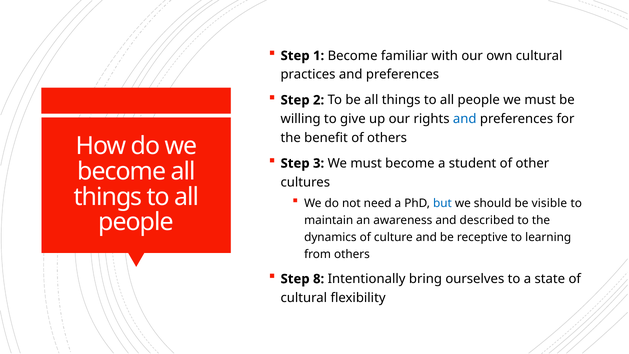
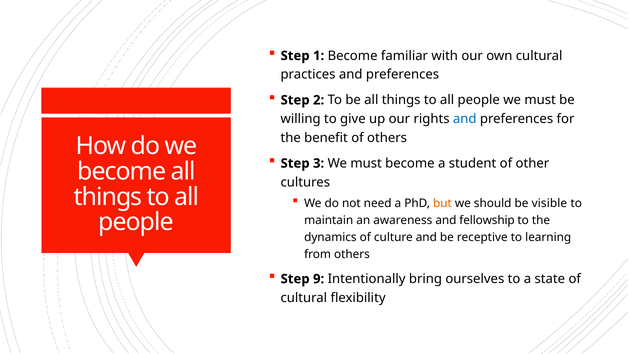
but colour: blue -> orange (442, 203)
described: described -> fellowship (487, 220)
8: 8 -> 9 (319, 279)
